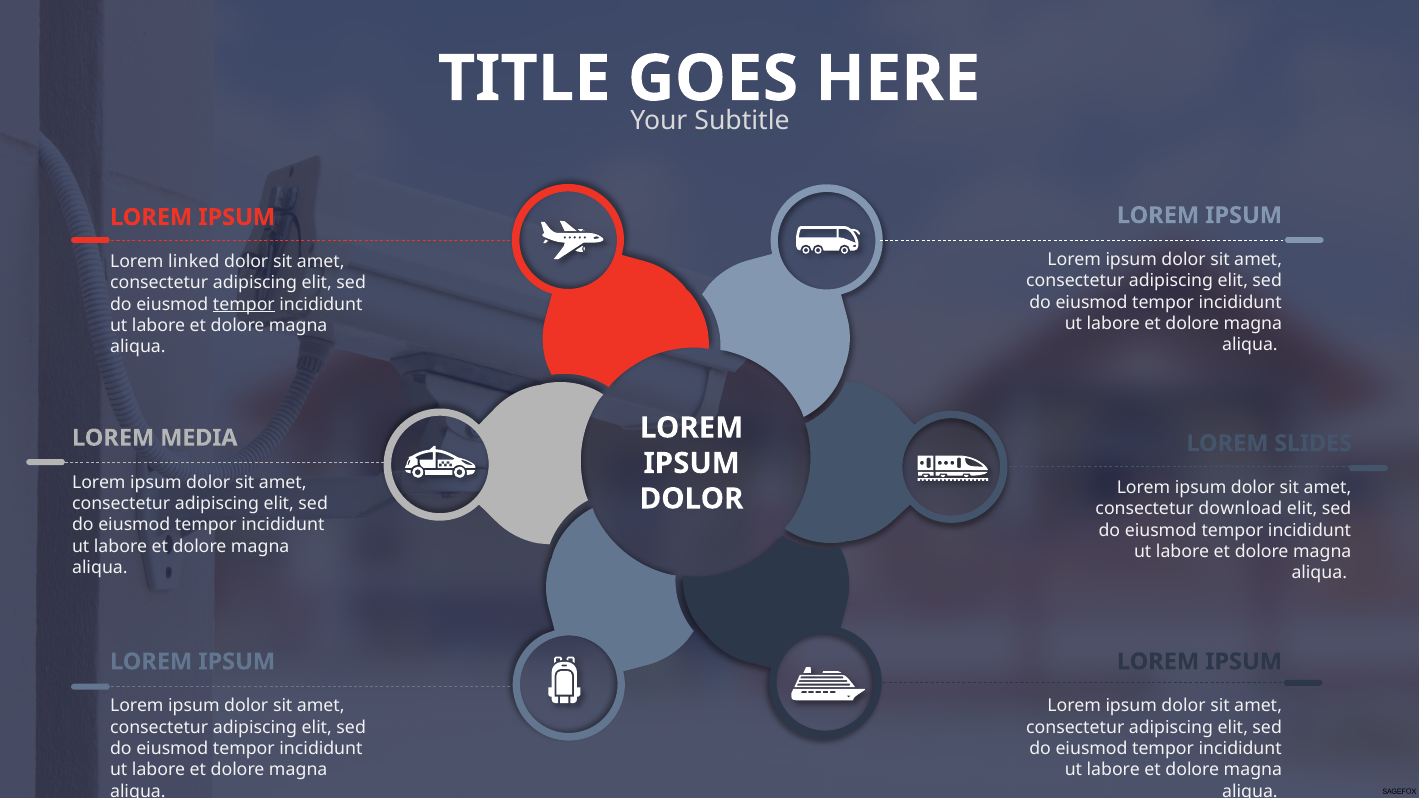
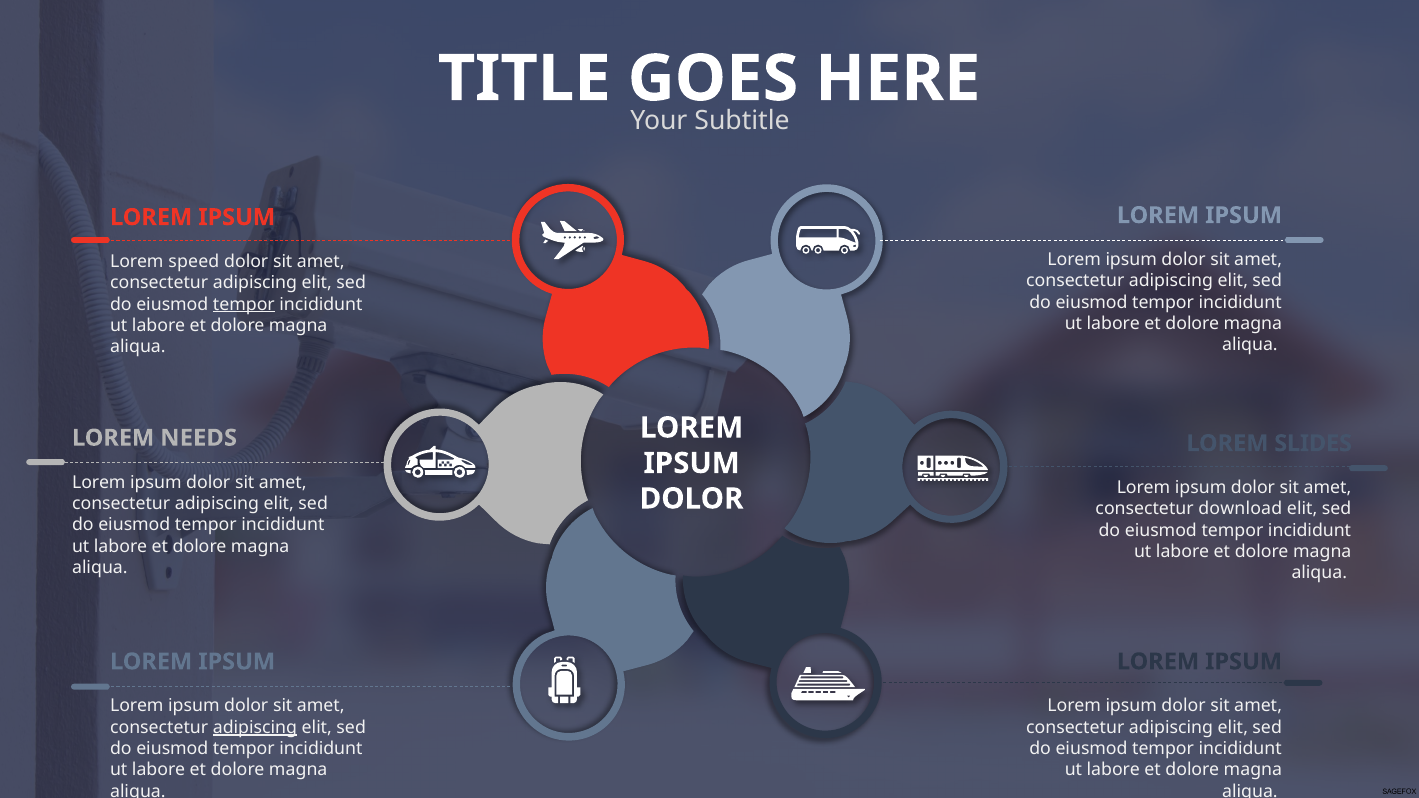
linked: linked -> speed (194, 262)
MEDIA: MEDIA -> NEEDS (199, 438)
adipiscing underline: none -> present (255, 728)
